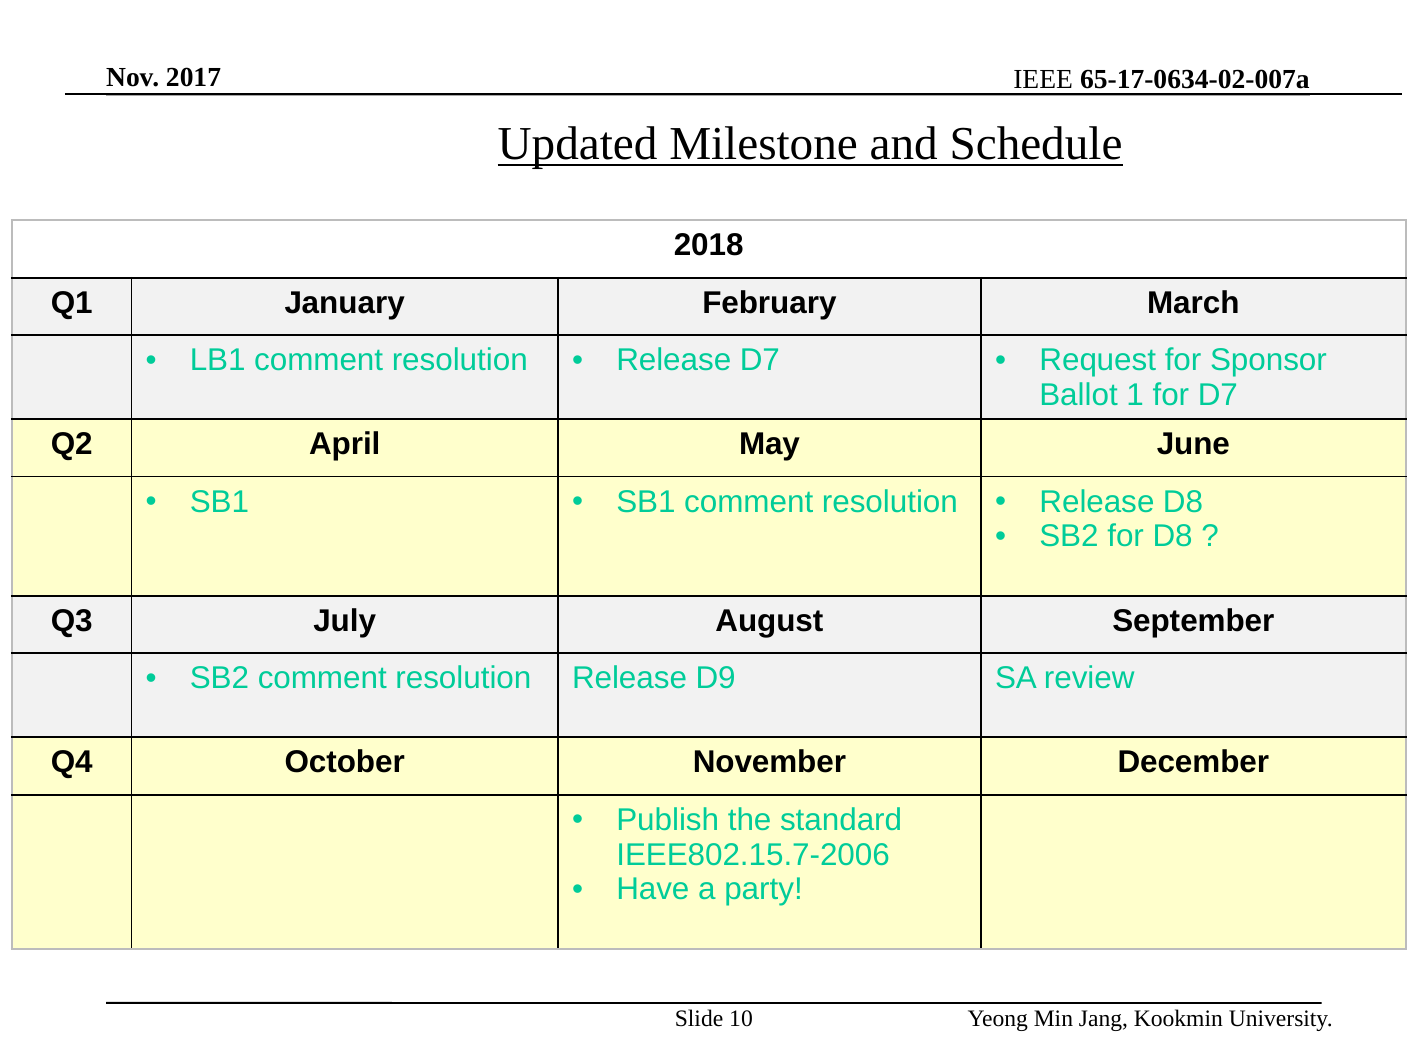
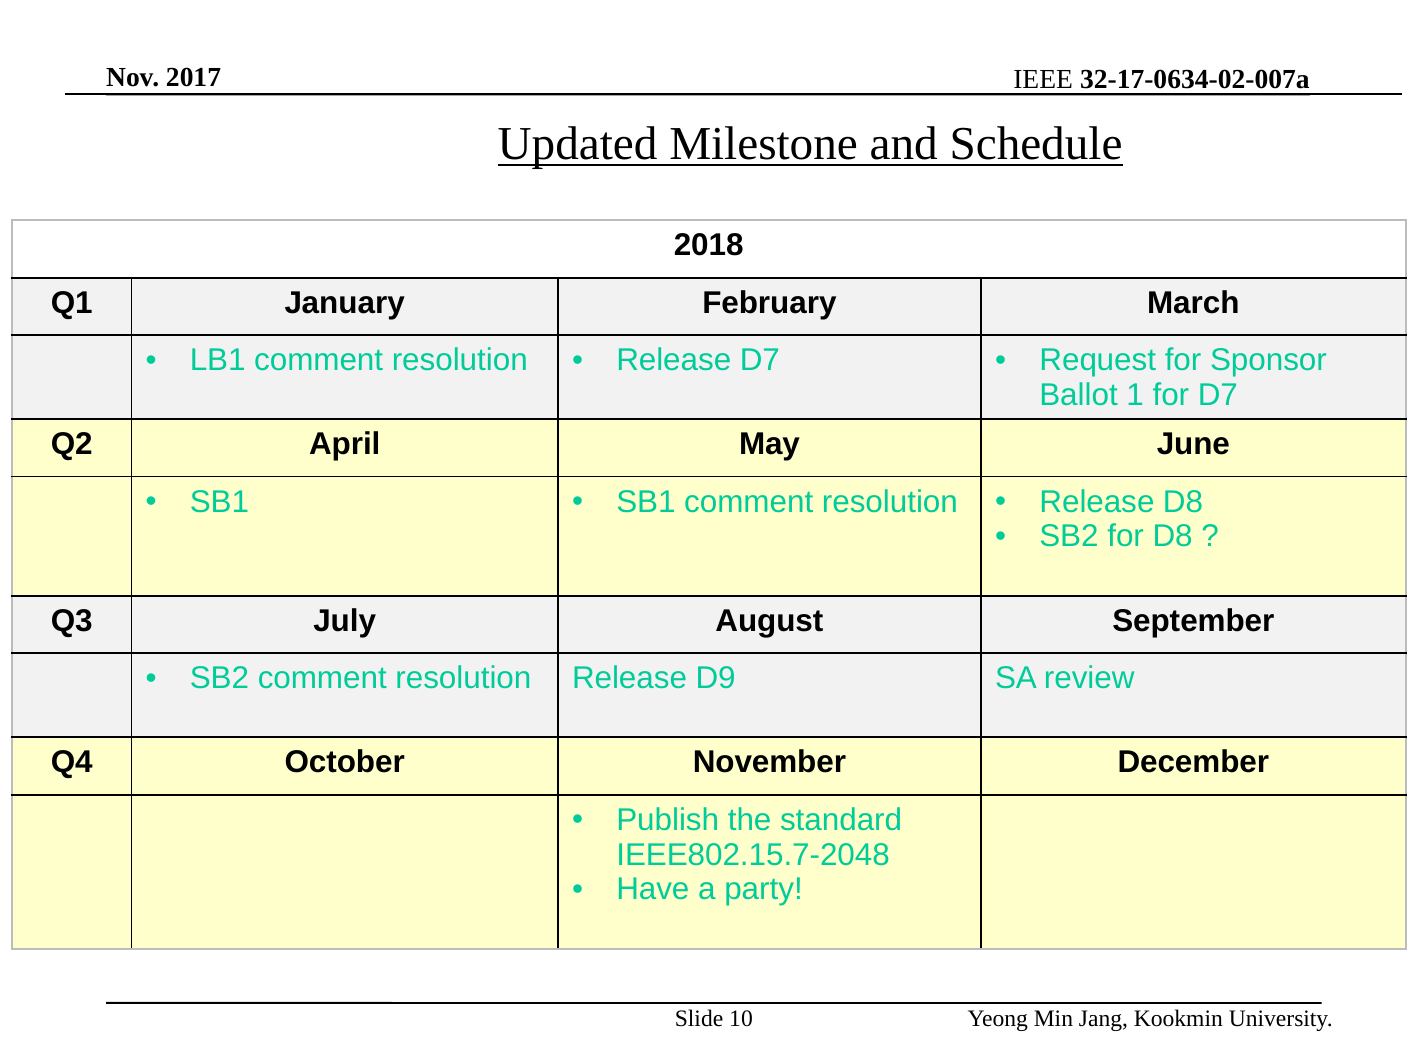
65-17-0634-02-007a: 65-17-0634-02-007a -> 32-17-0634-02-007a (1195, 80)
IEEE802.15.7-2006: IEEE802.15.7-2006 -> IEEE802.15.7-2048 (753, 855)
